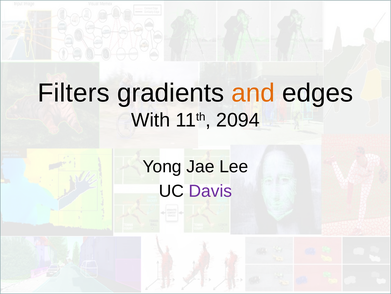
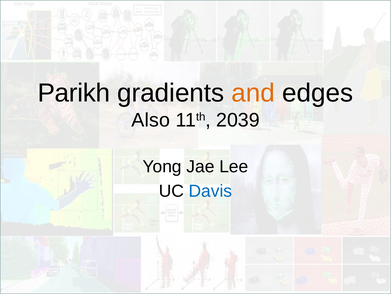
Filters: Filters -> Parikh (74, 93)
With: With -> Also (151, 120)
2094: 2094 -> 2039 (238, 120)
Davis colour: purple -> blue (210, 191)
